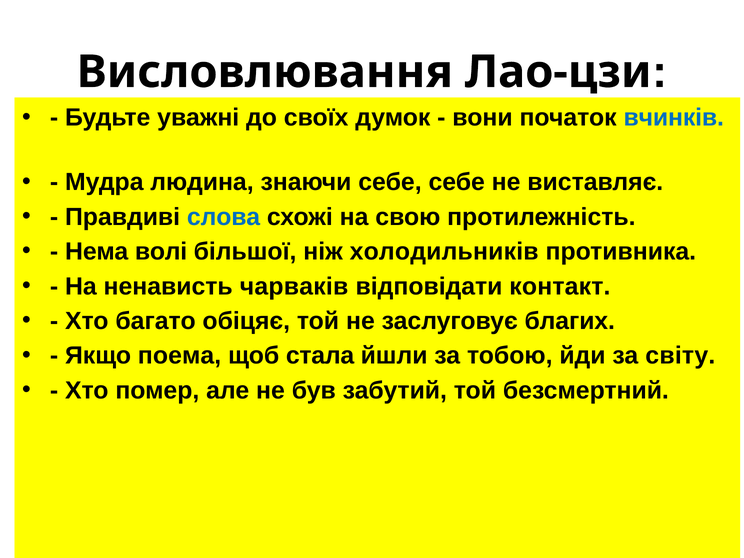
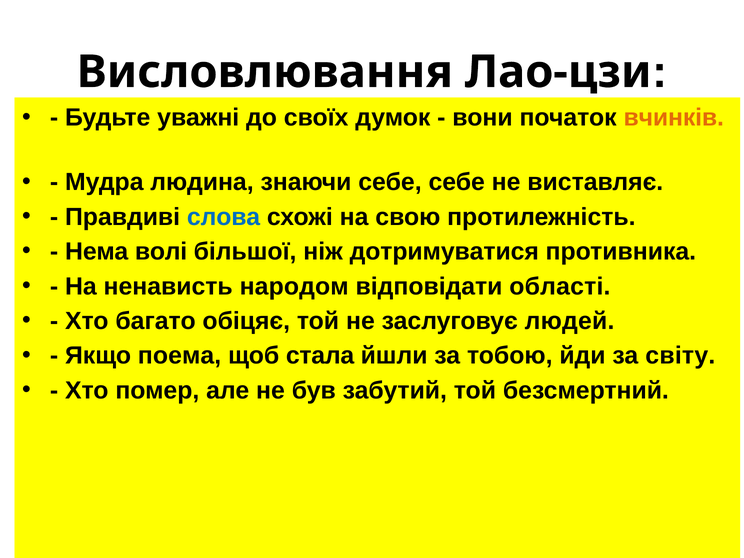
вчинків colour: blue -> orange (674, 118)
холодильників: холодильників -> дотримуватися (444, 252)
чарваків: чарваків -> народом (294, 286)
контакт: контакт -> області (560, 286)
благих: благих -> людей (570, 321)
